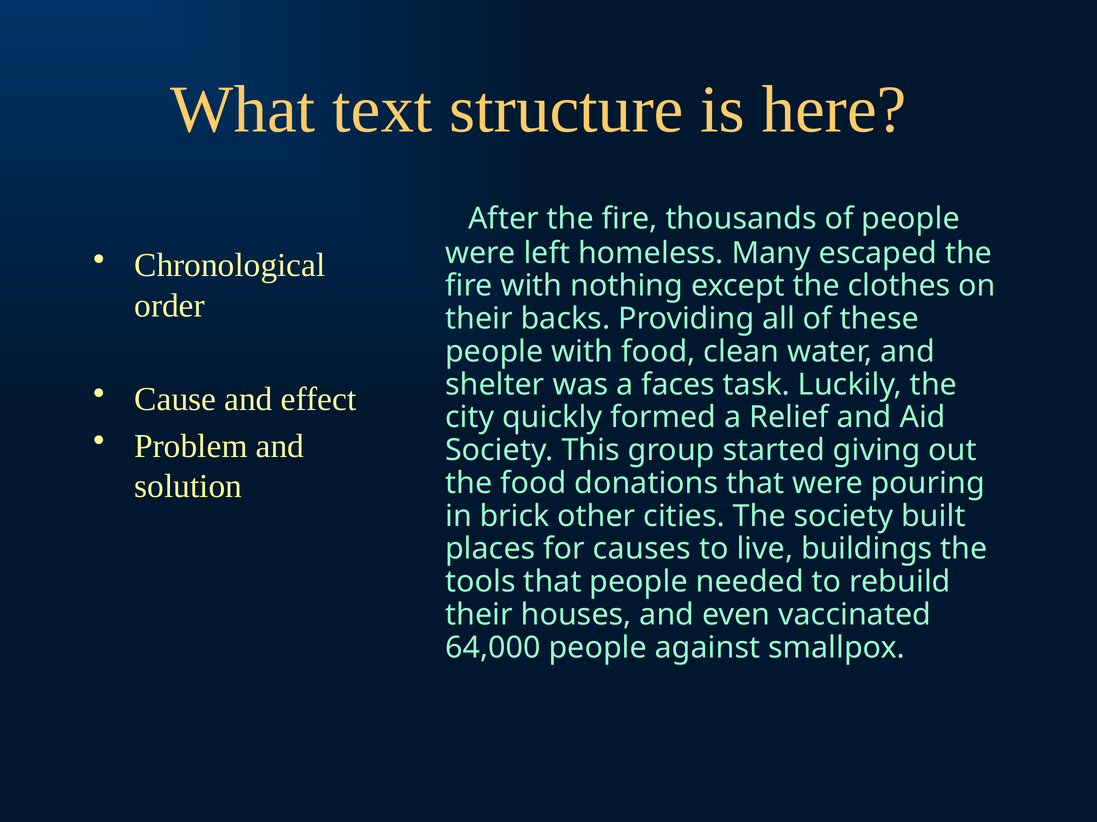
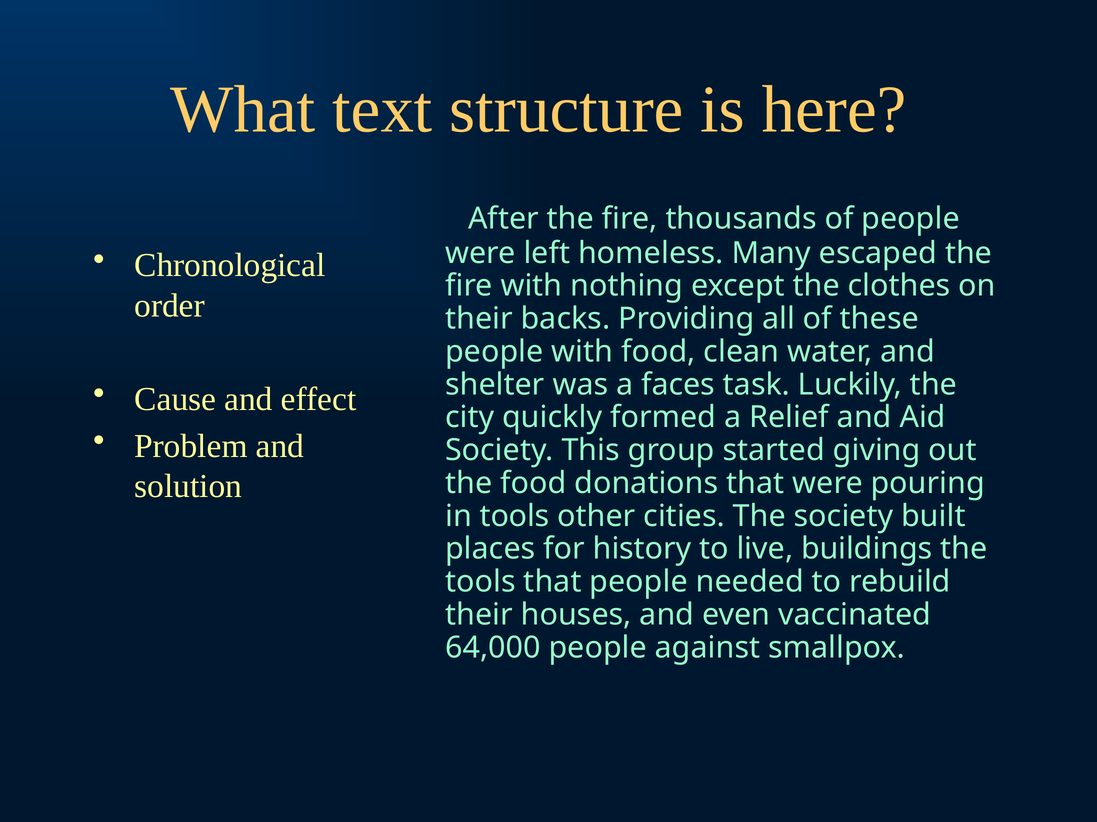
in brick: brick -> tools (515, 516)
causes: causes -> history (642, 549)
